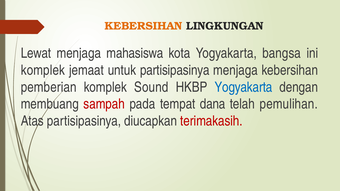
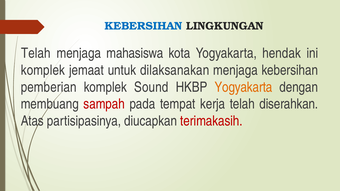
KEBERSIHAN colour: orange -> blue (144, 26)
Lewat: Lewat -> Telah (36, 53)
bangsa: bangsa -> hendak (282, 53)
untuk partisipasinya: partisipasinya -> dilaksanakan (175, 70)
Yogyakarta colour: blue -> orange (243, 87)
dana: dana -> kerja (213, 104)
pemulihan: pemulihan -> diserahkan (289, 104)
